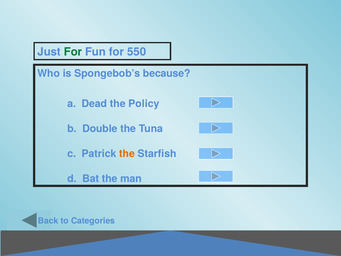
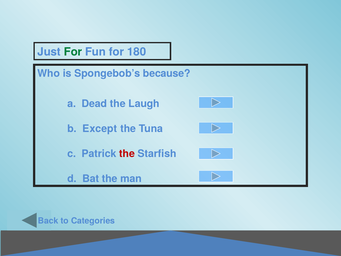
550: 550 -> 180 (137, 52)
Policy: Policy -> Laugh (144, 104)
Double: Double -> Except (100, 129)
the colour: orange -> red (127, 154)
